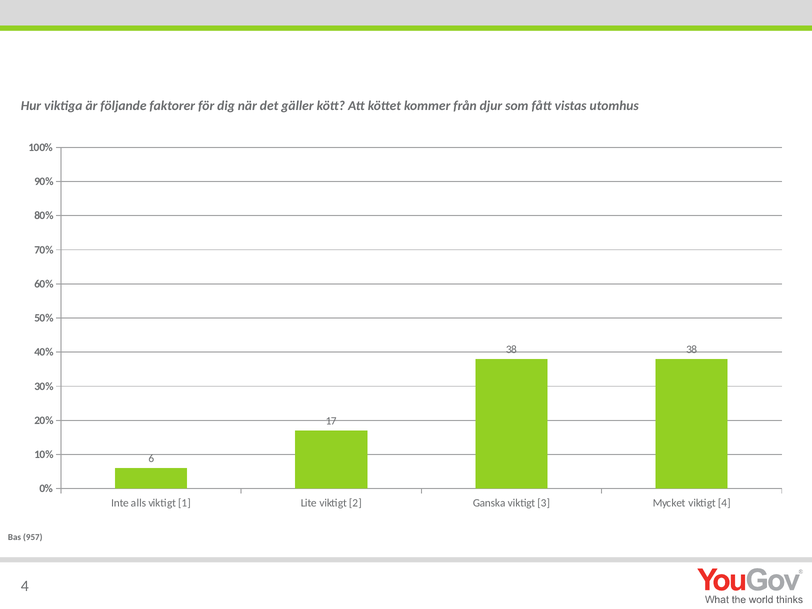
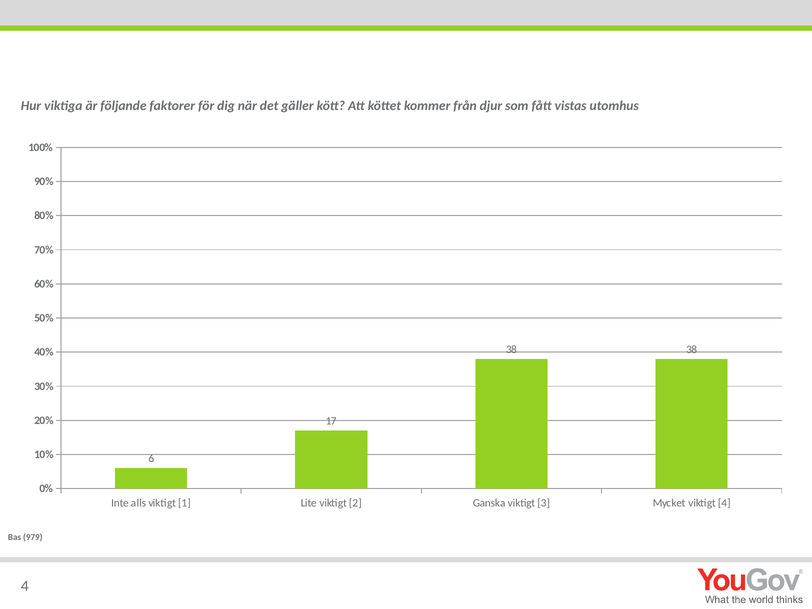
957: 957 -> 979 (33, 537)
